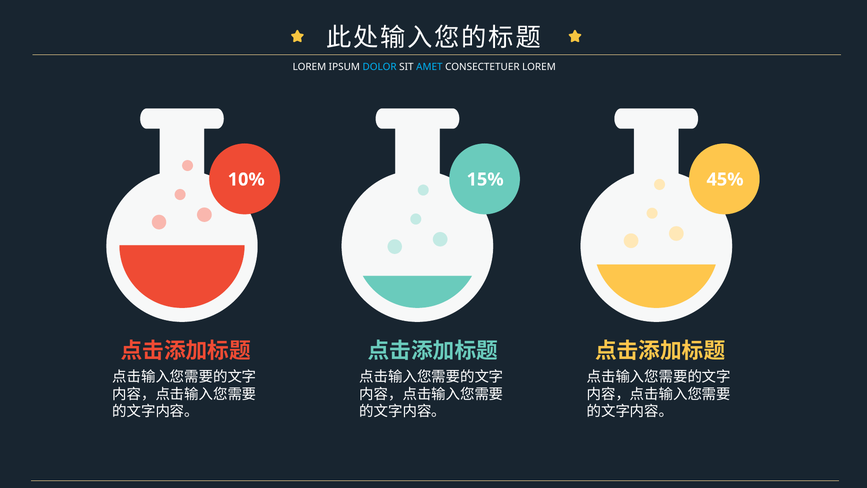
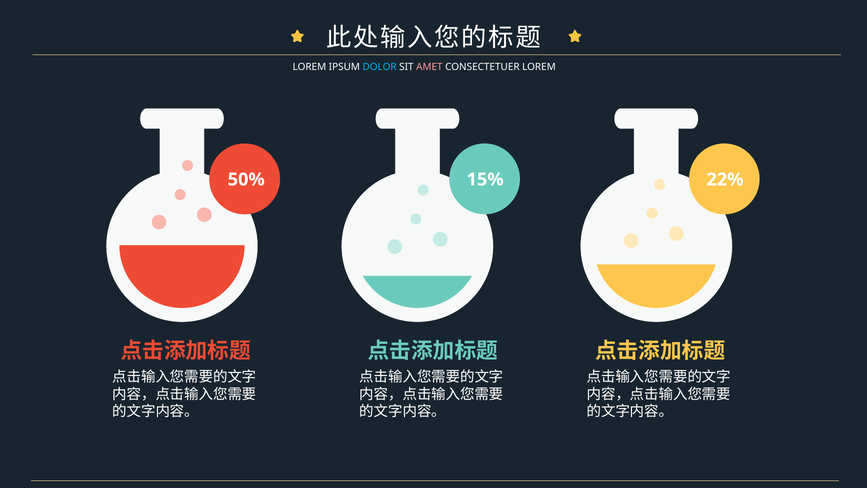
AMET colour: light blue -> pink (429, 67)
10%: 10% -> 50% (246, 179)
45%: 45% -> 22% (725, 179)
